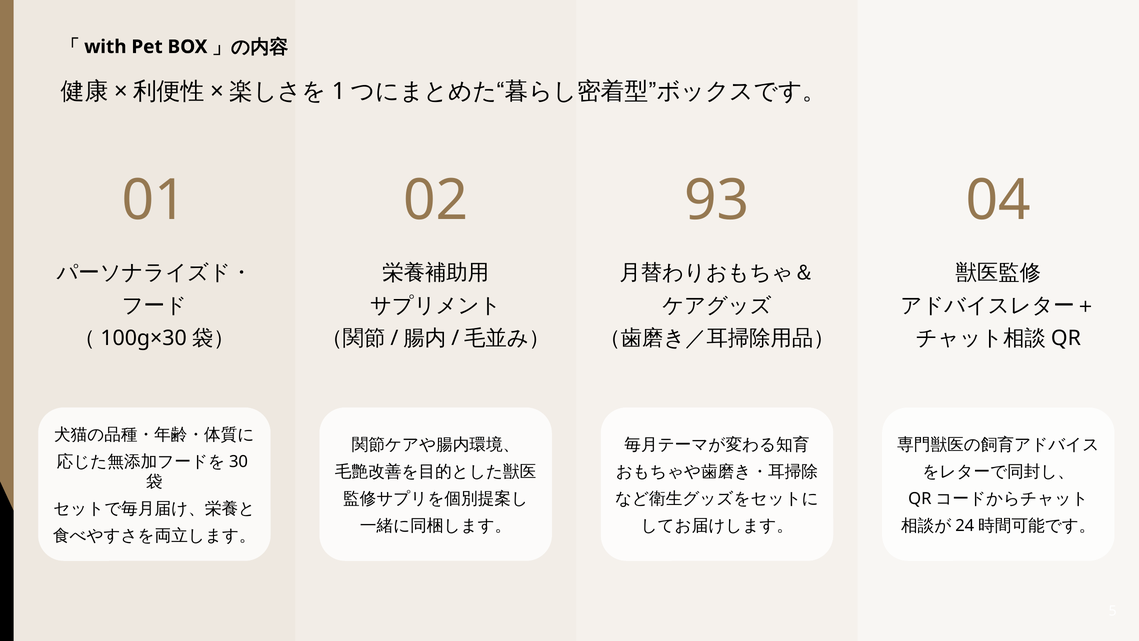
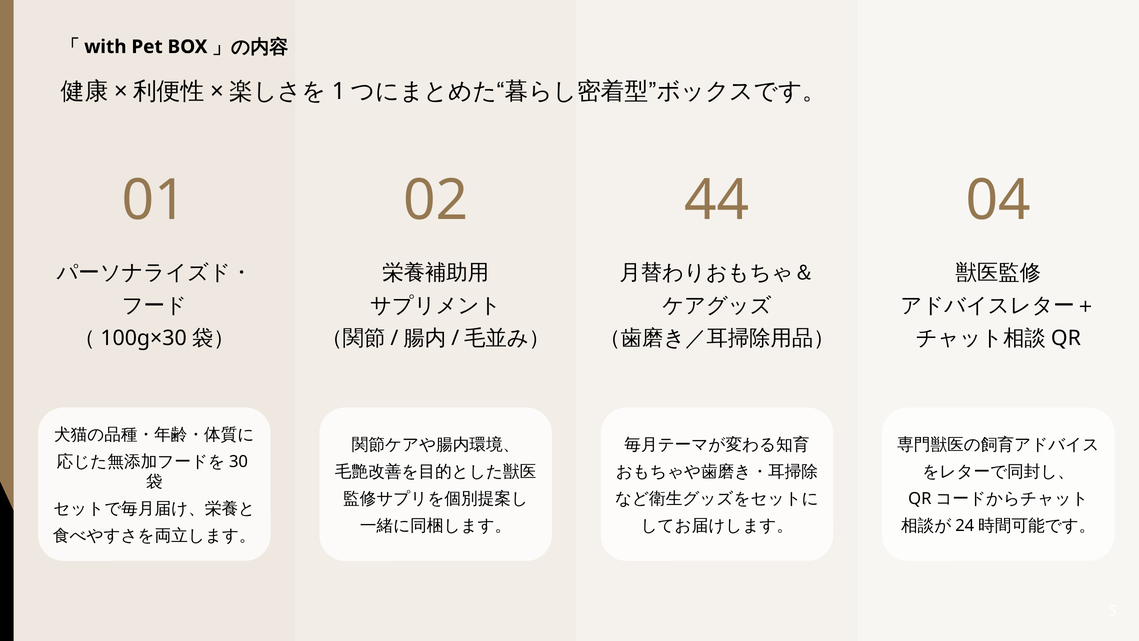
93: 93 -> 44 (717, 200)
